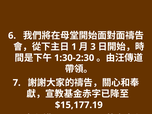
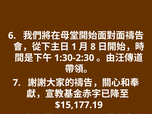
3: 3 -> 8 (93, 47)
